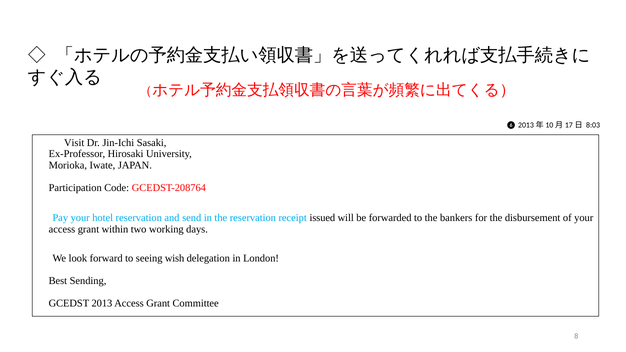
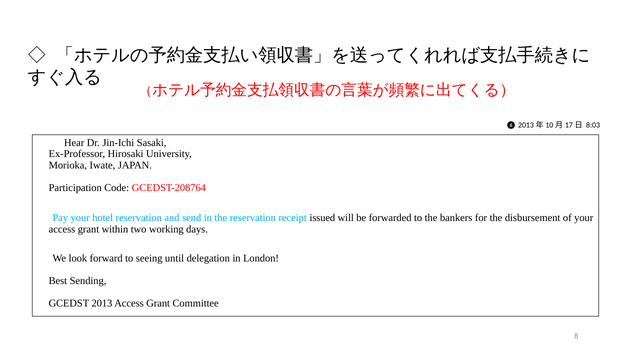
Visit: Visit -> Hear (74, 143)
wish: wish -> until (175, 258)
